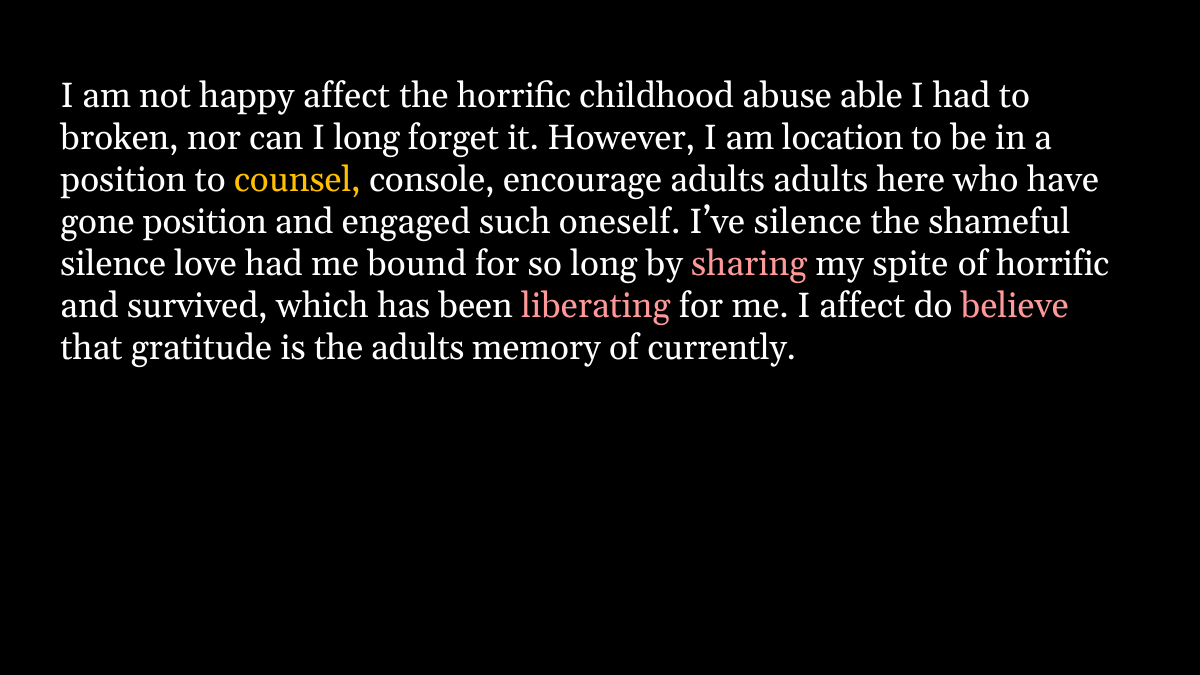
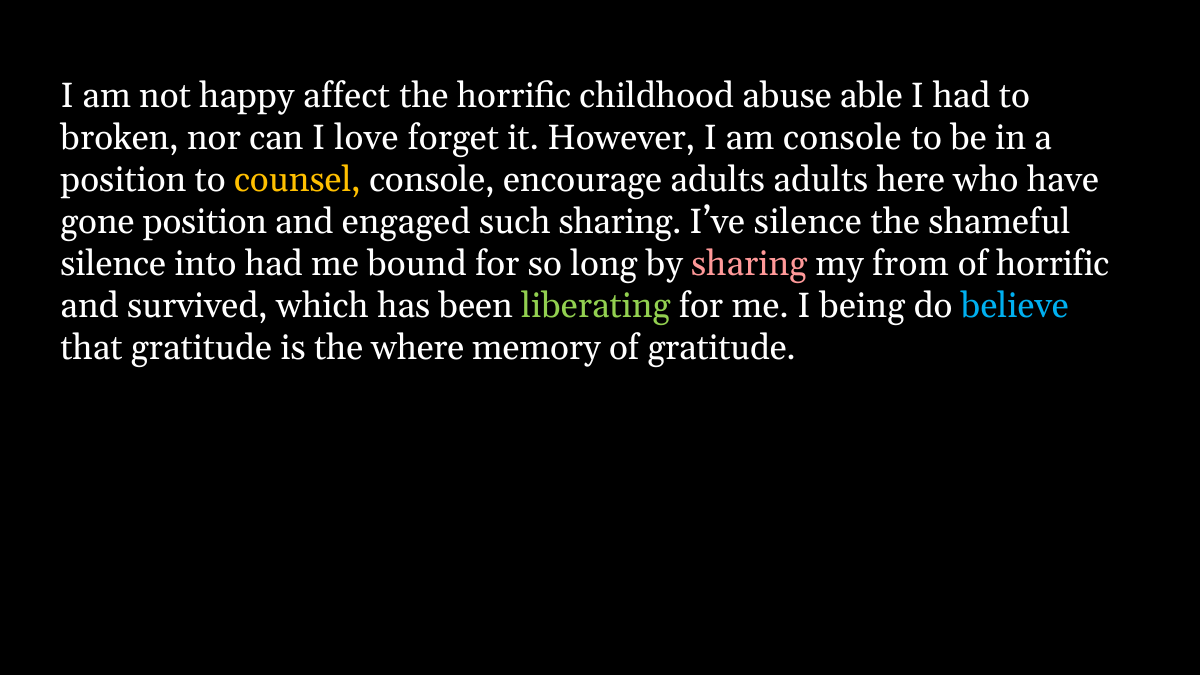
I long: long -> love (366, 138)
am location: location -> console (842, 138)
such oneself: oneself -> sharing (620, 222)
love: love -> into (205, 264)
spite: spite -> from (910, 264)
liberating colour: pink -> light green (596, 306)
I affect: affect -> being (862, 306)
believe colour: pink -> light blue (1015, 306)
the adults: adults -> where (418, 348)
of currently: currently -> gratitude (722, 348)
